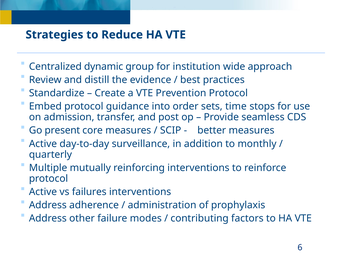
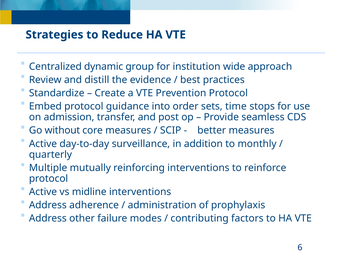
present: present -> without (62, 131)
failures: failures -> midline (89, 192)
